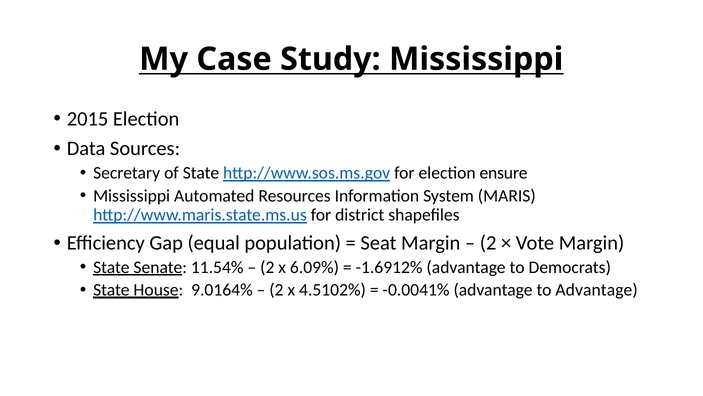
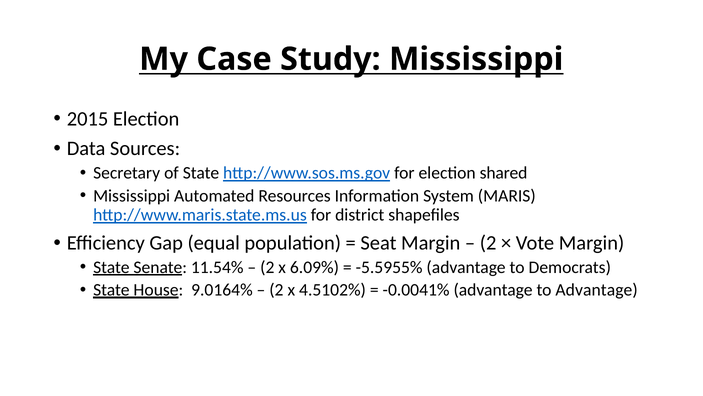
ensure: ensure -> shared (504, 173)
-1.6912%: -1.6912% -> -5.5955% (389, 267)
